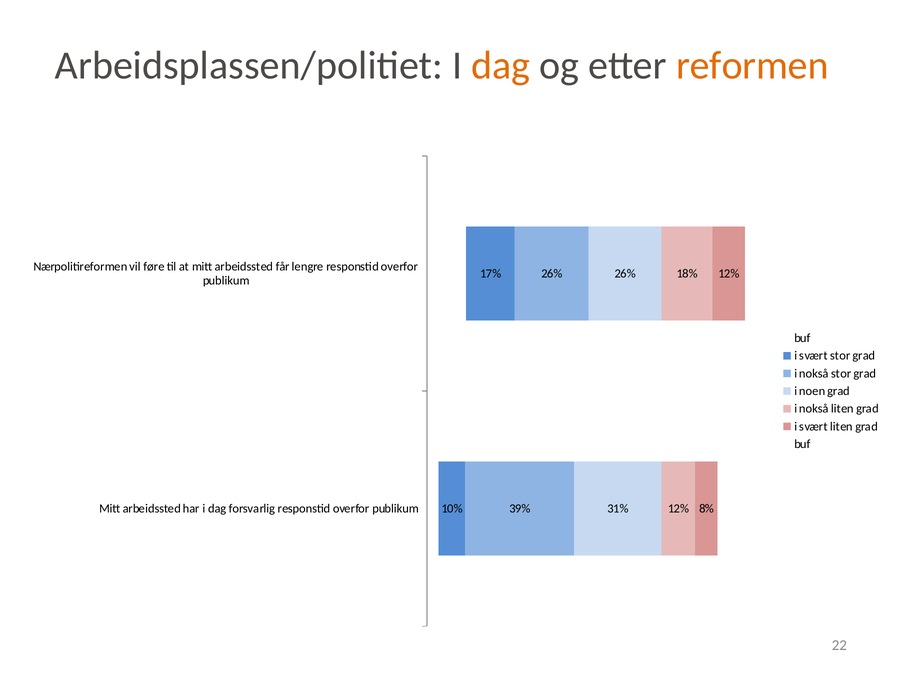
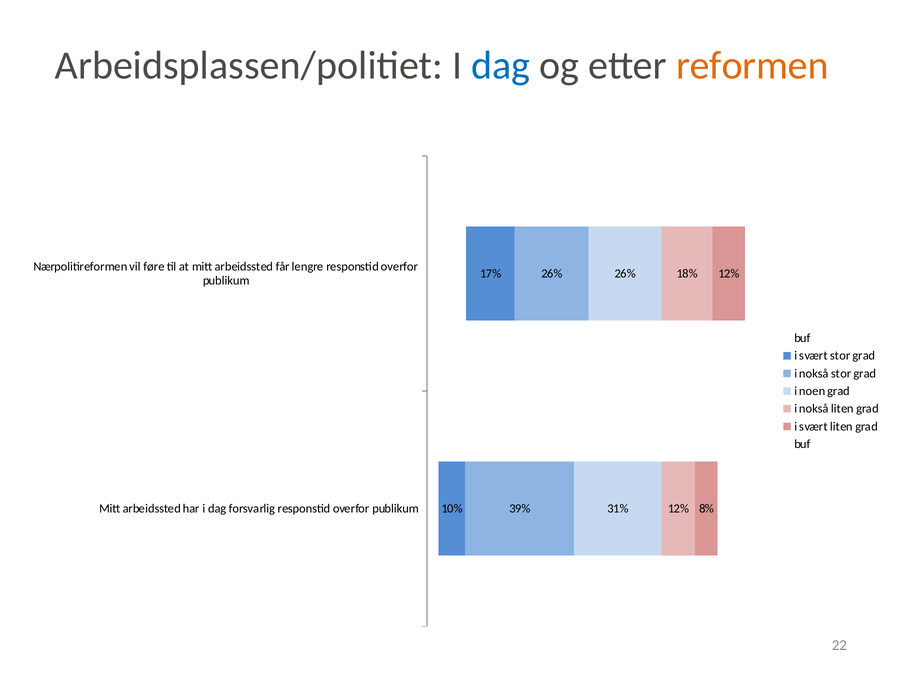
dag colour: orange -> blue (501, 66)
